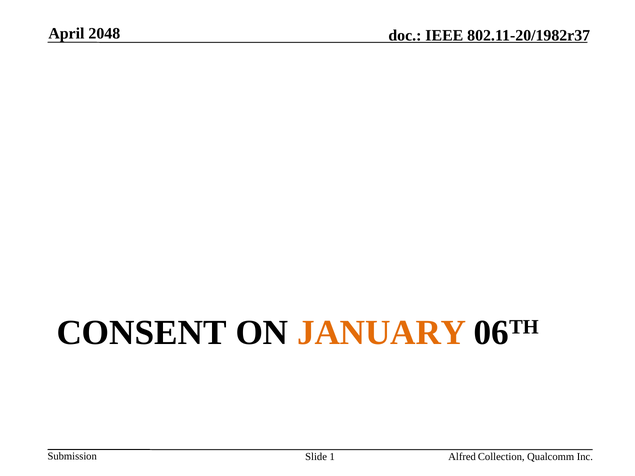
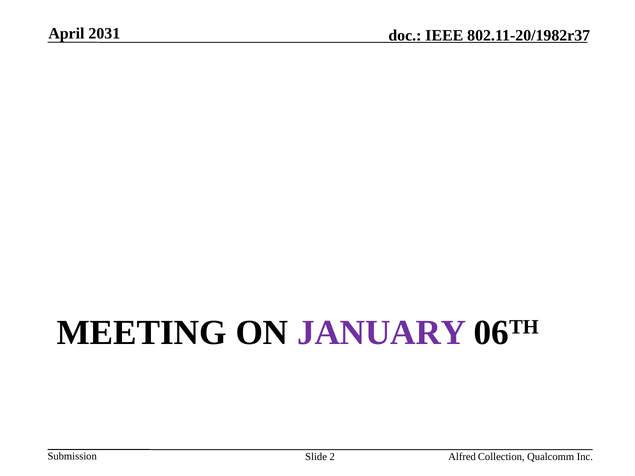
2048: 2048 -> 2031 (104, 34)
CONSENT: CONSENT -> MEETING (142, 333)
JANUARY colour: orange -> purple (382, 333)
1: 1 -> 2 (332, 457)
